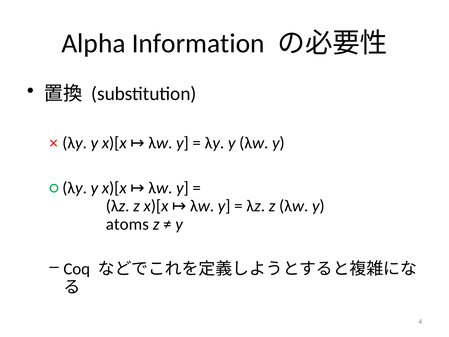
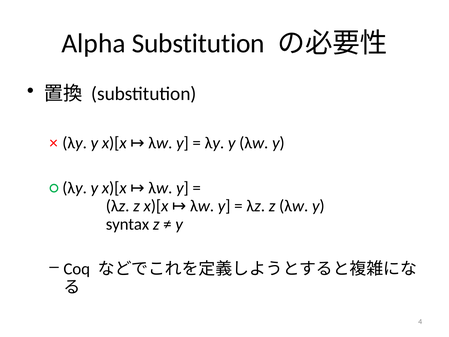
Alpha Information: Information -> Substitution (198, 43)
atoms: atoms -> syntax (127, 224)
